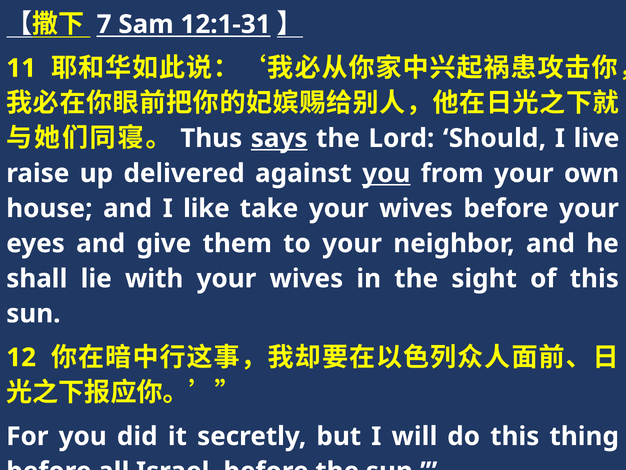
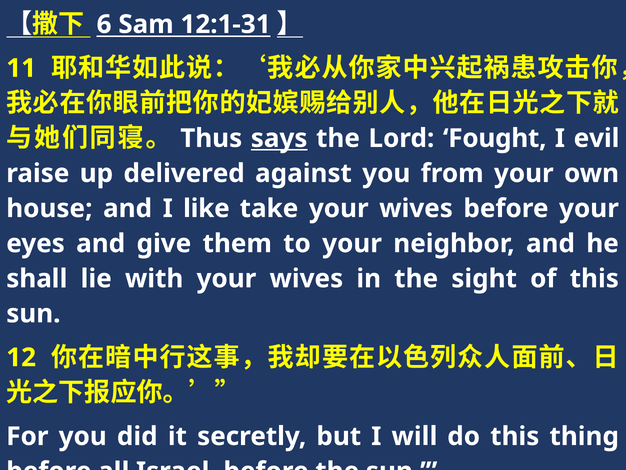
7: 7 -> 6 (104, 24)
Should: Should -> Fought (495, 138)
live: live -> evil (597, 138)
you underline: present -> none (386, 173)
